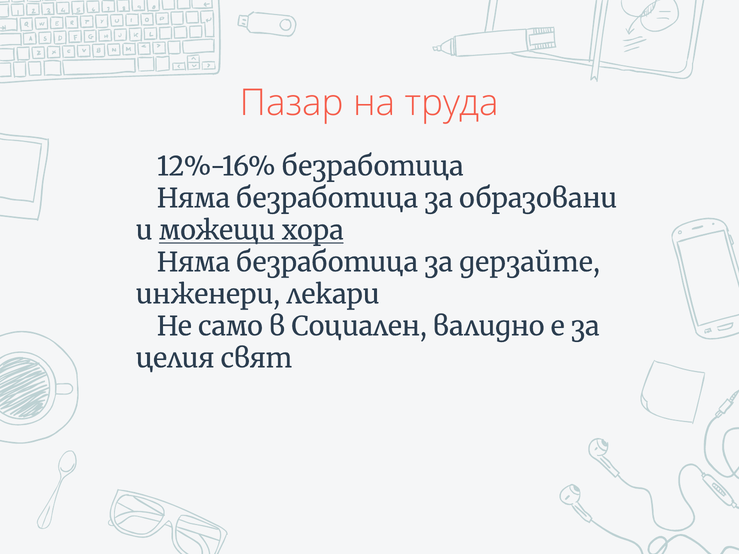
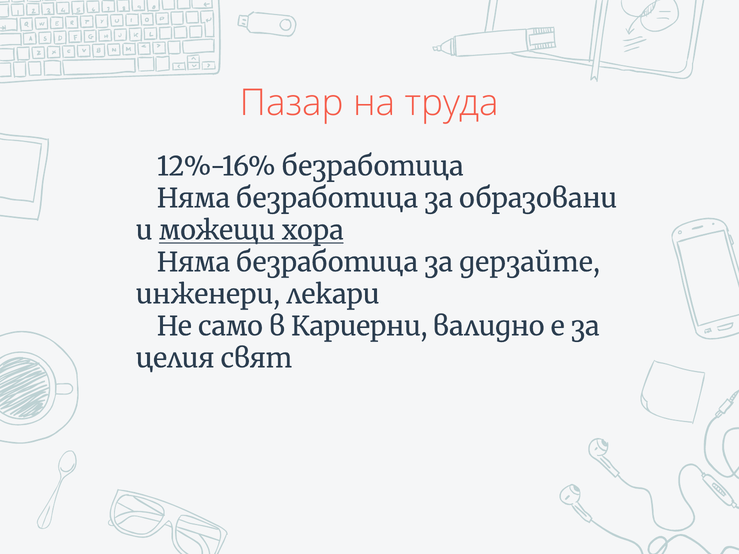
Социален: Социален -> Кариерни (359, 327)
